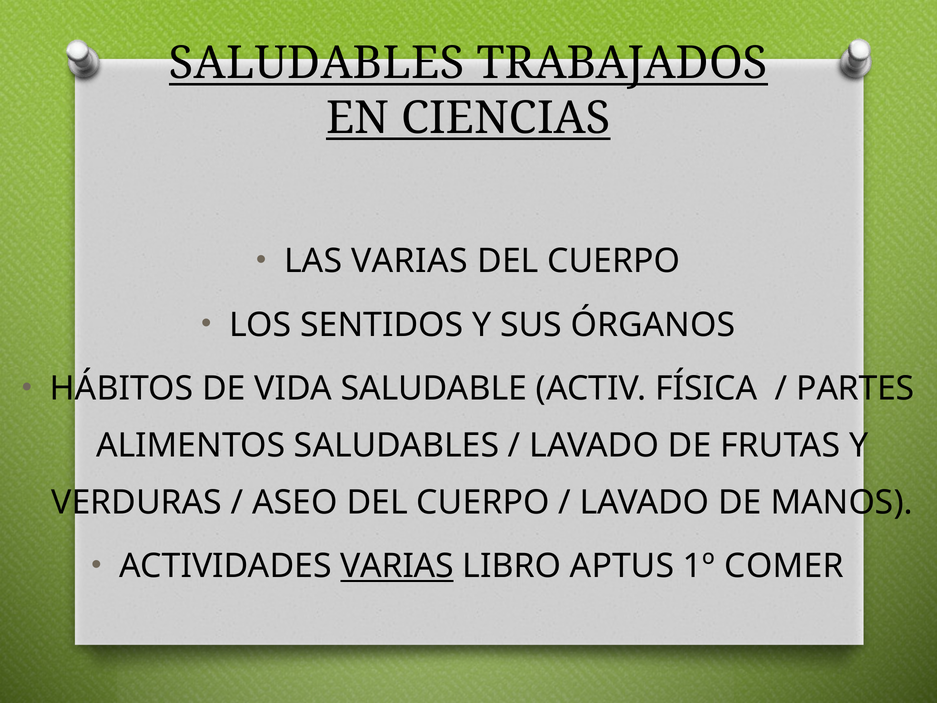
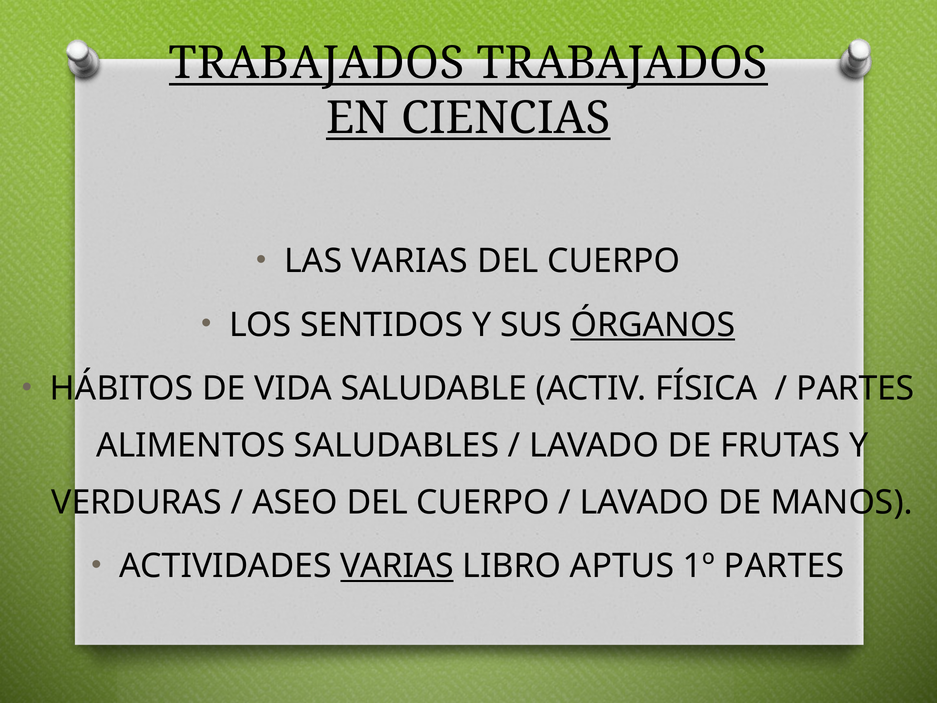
SALUDABLES: SALUDABLES -> TRABAJADOS (317, 63)
ÓRGANOS underline: none -> present (653, 325)
1º COMER: COMER -> PARTES (784, 566)
